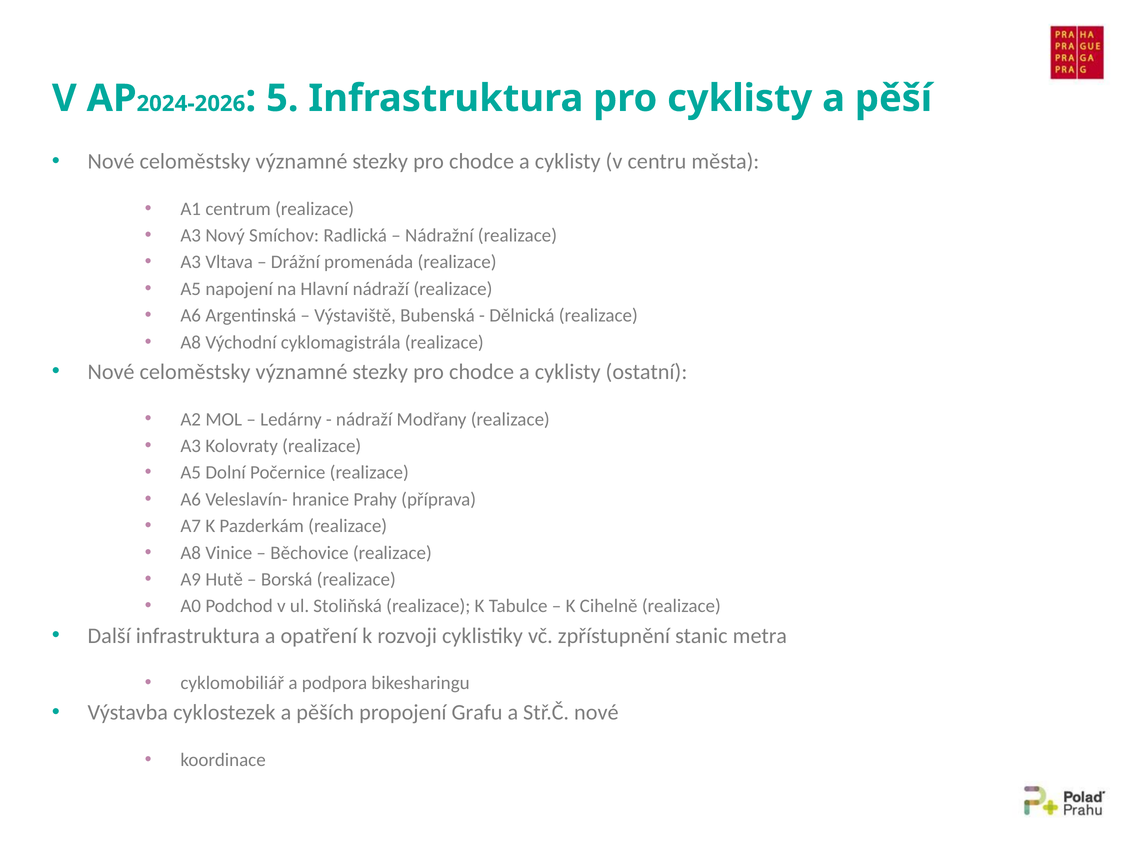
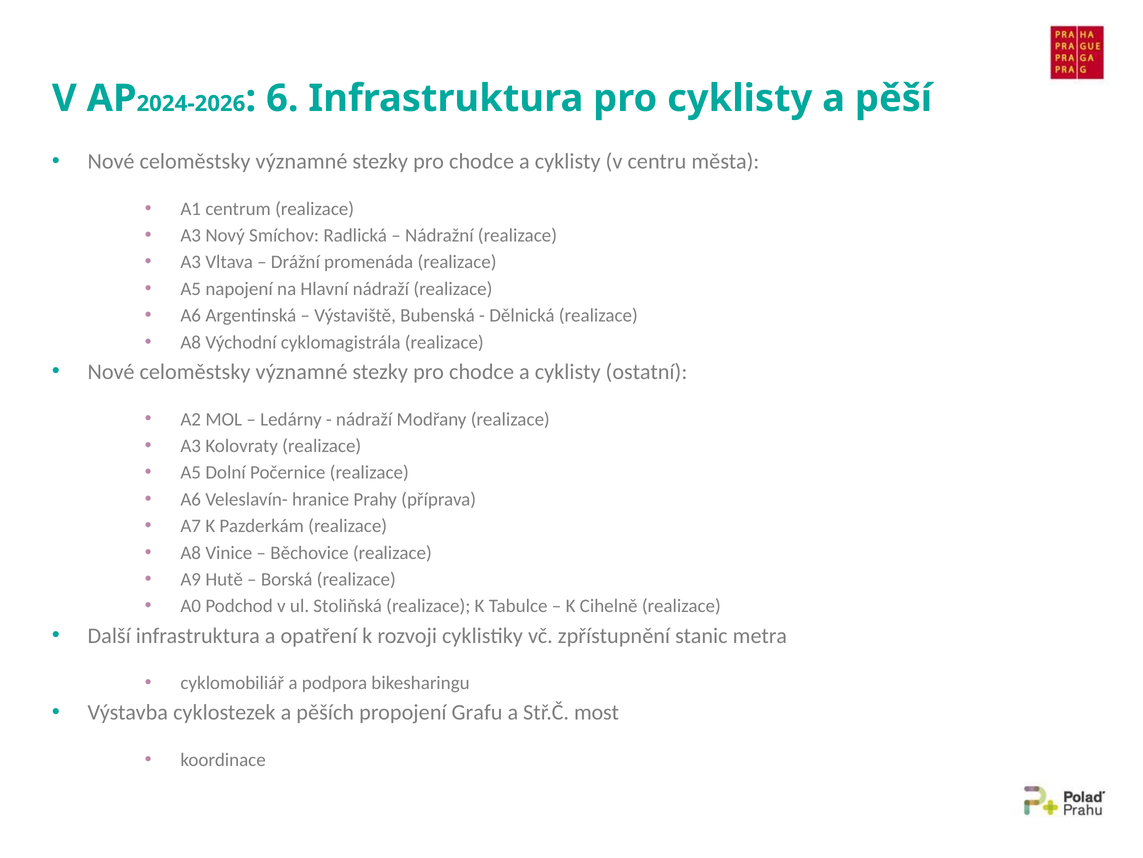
5: 5 -> 6 (282, 98)
Stř.Č nové: nové -> most (596, 712)
